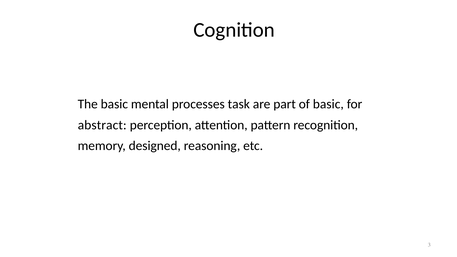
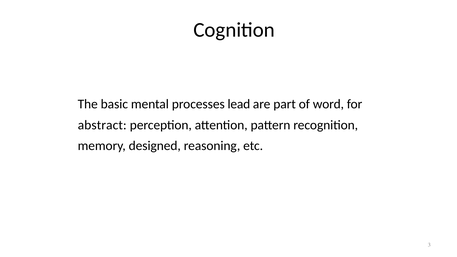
task: task -> lead (239, 104)
of basic: basic -> word (328, 104)
